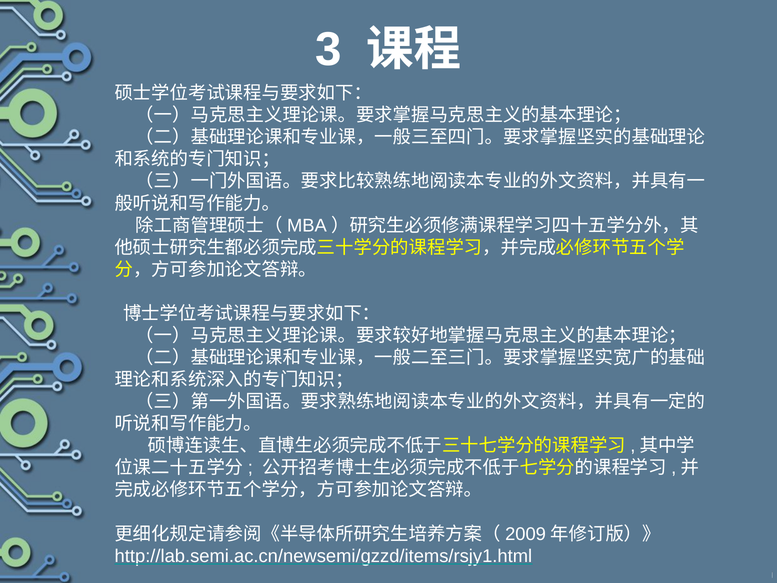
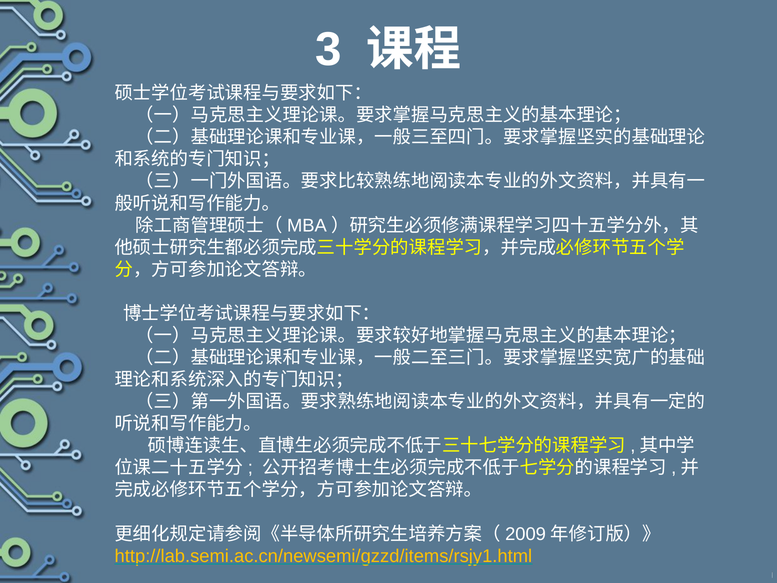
http://lab.semi.ac.cn/newsemi/gzzd/items/rsjy1.html colour: white -> yellow (323, 556)
